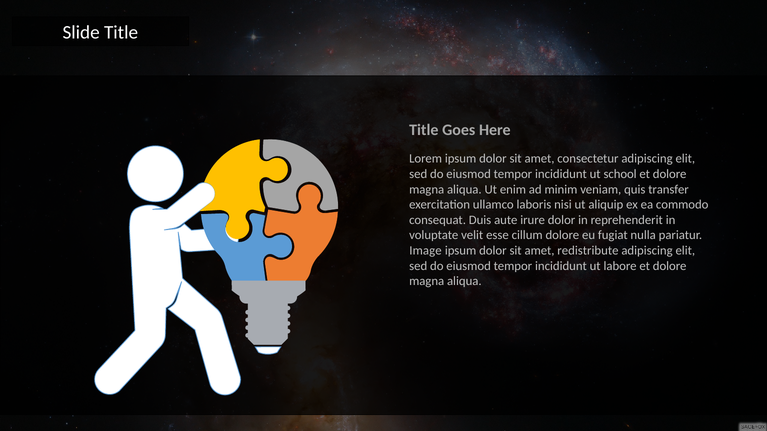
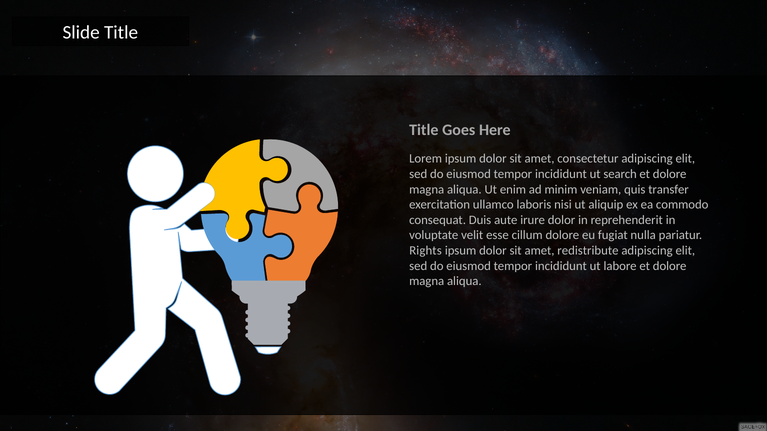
school: school -> search (620, 174)
Image: Image -> Rights (426, 251)
